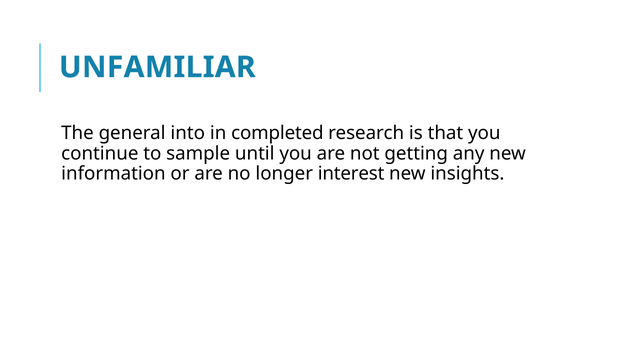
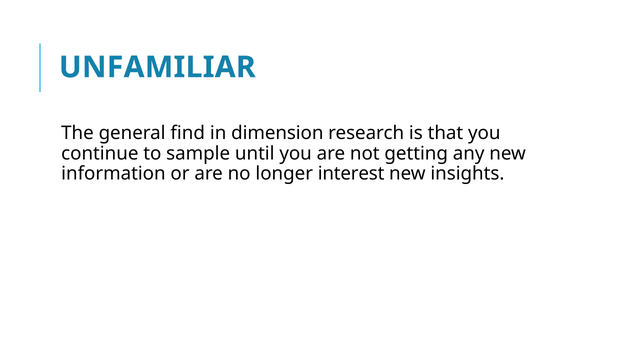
into: into -> find (188, 133)
completed: completed -> dimension (277, 133)
